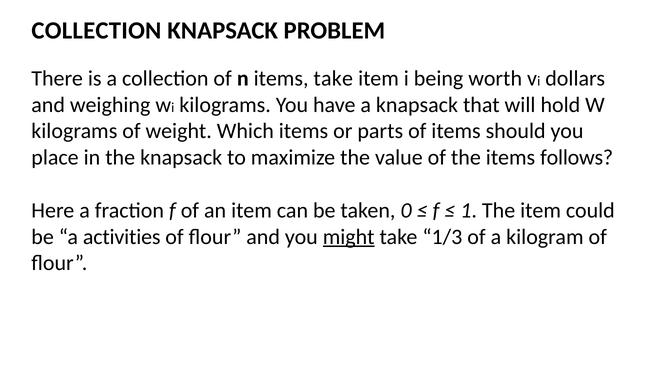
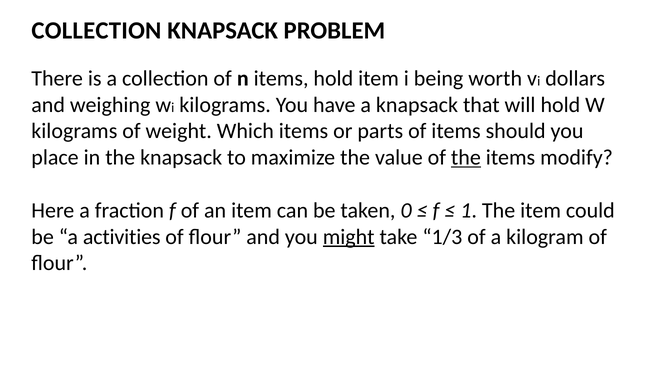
items take: take -> hold (333, 79)
the underline: none -> present (466, 158)
follows: follows -> modify (577, 158)
